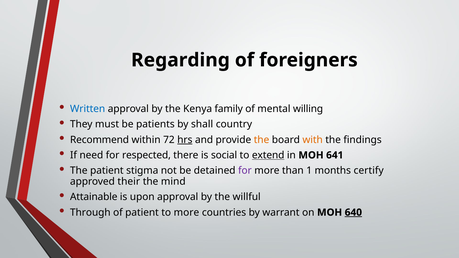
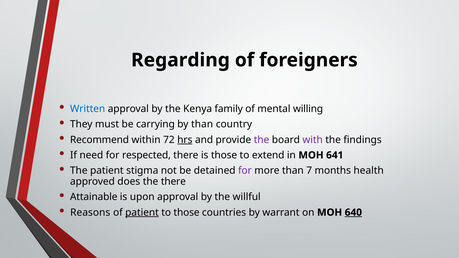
patients: patients -> carrying (155, 124)
by shall: shall -> than (202, 124)
the colour: orange -> purple (262, 140)
with colour: orange -> purple (313, 140)
is social: social -> those (224, 155)
extend underline: present -> none (268, 155)
1: 1 -> 7 (309, 171)
certify: certify -> health (369, 171)
their: their -> does (129, 182)
the mind: mind -> there (173, 182)
Through: Through -> Reasons (90, 213)
patient underline: none -> present (142, 213)
to more: more -> those (187, 213)
